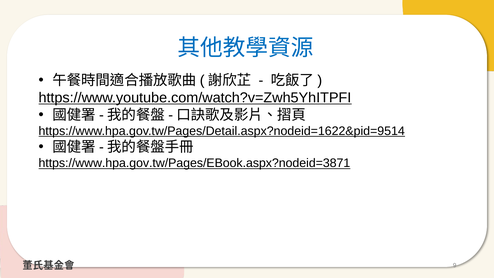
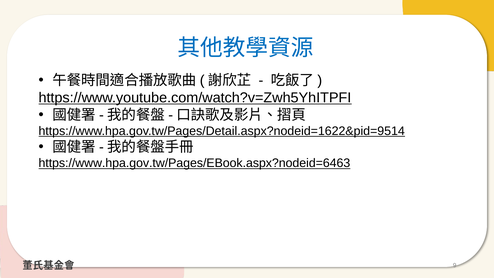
https://www.hpa.gov.tw/Pages/EBook.aspx?nodeid=3871: https://www.hpa.gov.tw/Pages/EBook.aspx?nodeid=3871 -> https://www.hpa.gov.tw/Pages/EBook.aspx?nodeid=6463 (194, 163)
